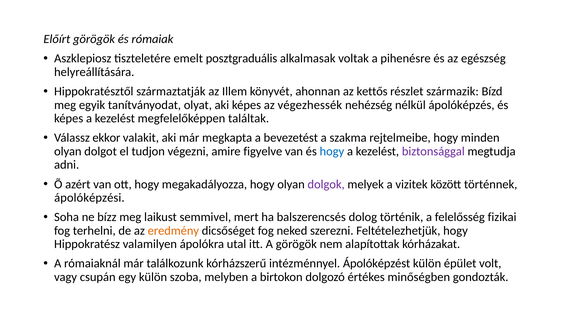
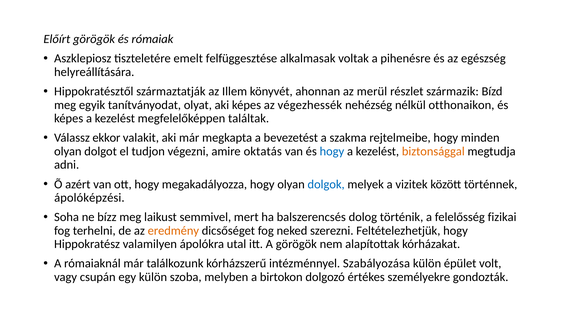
posztgraduális: posztgraduális -> felfüggesztése (241, 58)
kettős: kettős -> merül (372, 91)
ápolóképzés: ápolóképzés -> otthonaikon (461, 105)
figyelve: figyelve -> oktatás (263, 151)
biztonsággal colour: purple -> orange (433, 151)
dolgok colour: purple -> blue (326, 184)
Ápolóképzést: Ápolóképzést -> Szabályozása (376, 263)
minőségben: minőségben -> személyekre (419, 277)
